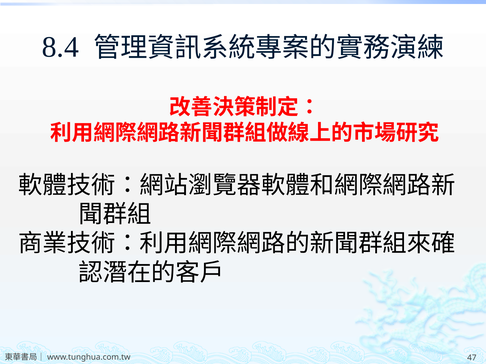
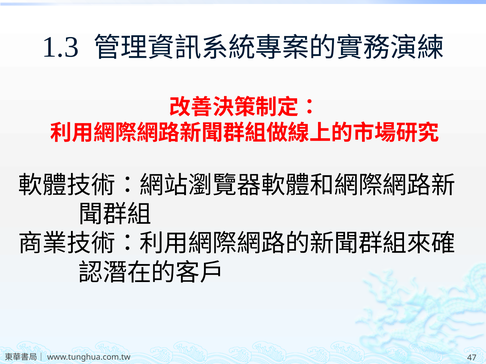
8.4: 8.4 -> 1.3 (60, 47)
